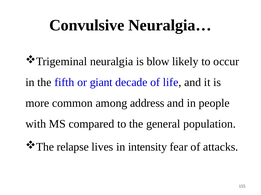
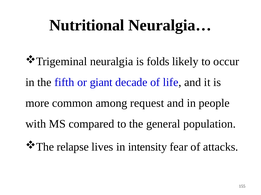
Convulsive: Convulsive -> Nutritional (87, 25)
blow: blow -> folds (158, 62)
address: address -> request (147, 103)
